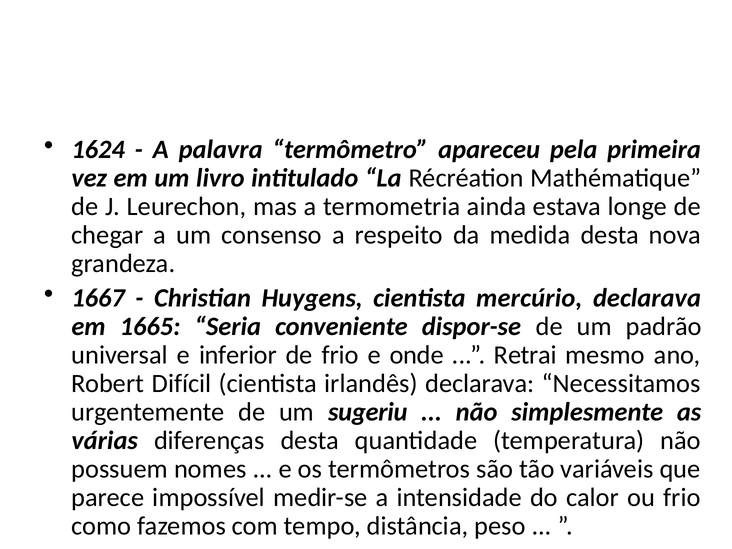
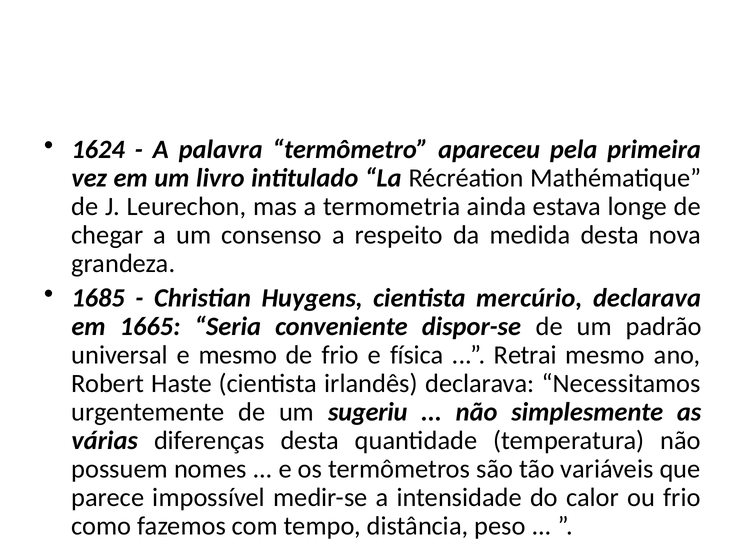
1667: 1667 -> 1685 (98, 298)
e inferior: inferior -> mesmo (238, 355)
onde: onde -> física (417, 355)
Difícil: Difícil -> Haste (182, 384)
